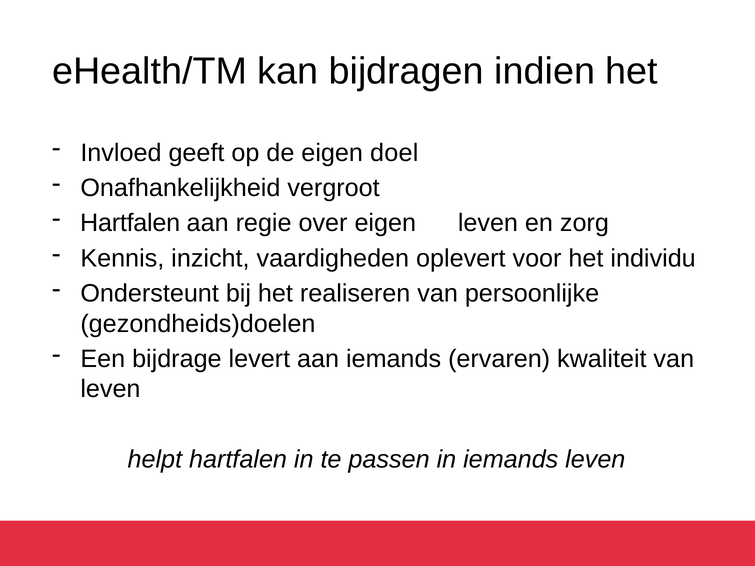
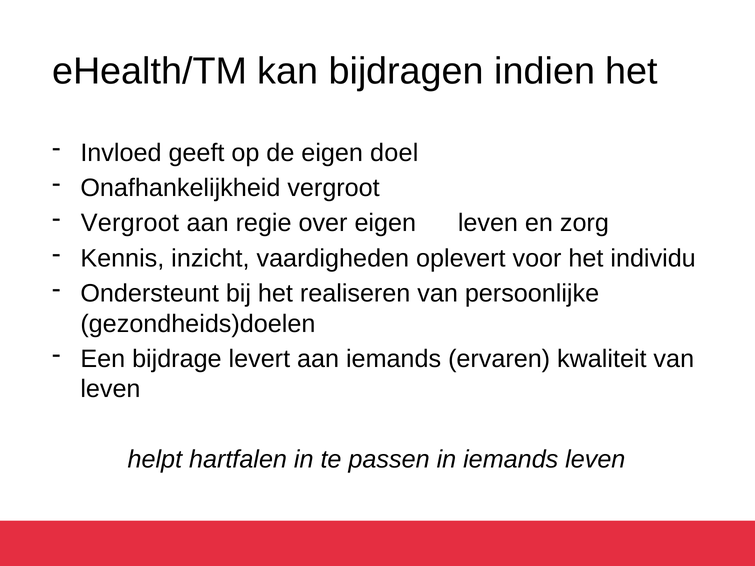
Hartfalen: Hartfalen -> Vergroot (130, 223)
